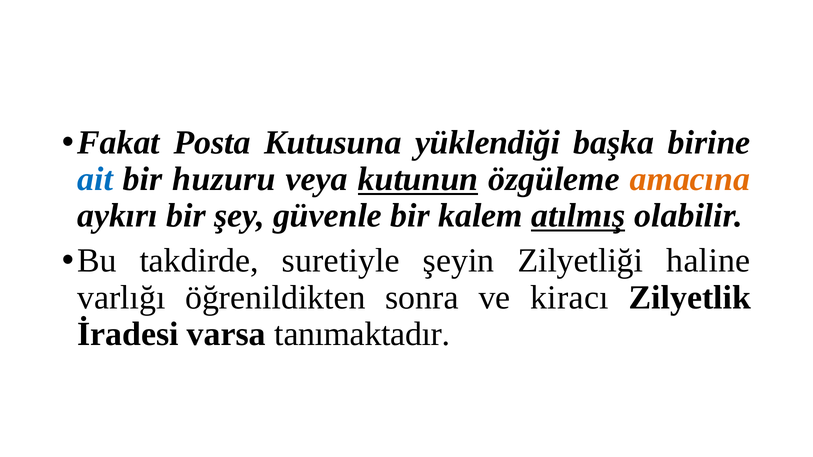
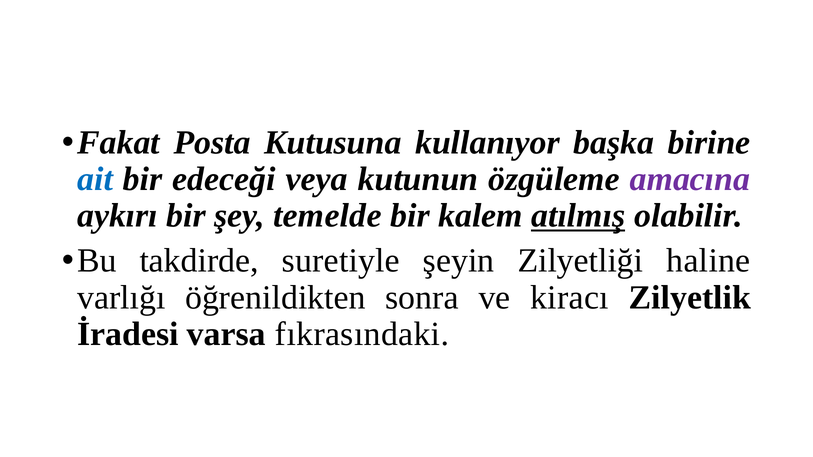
yüklendiği: yüklendiği -> kullanıyor (487, 143)
huzuru: huzuru -> edeceği (224, 179)
kutunun underline: present -> none (418, 179)
amacına colour: orange -> purple (690, 179)
güvenle: güvenle -> temelde (327, 216)
tanımaktadır: tanımaktadır -> fıkrasındaki (362, 334)
